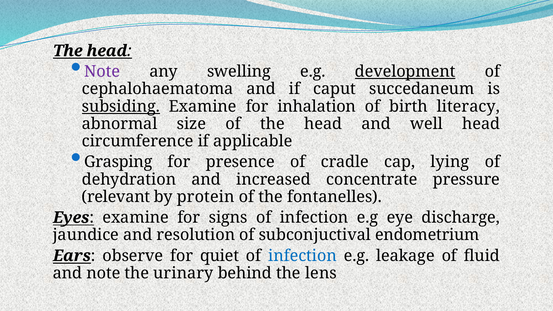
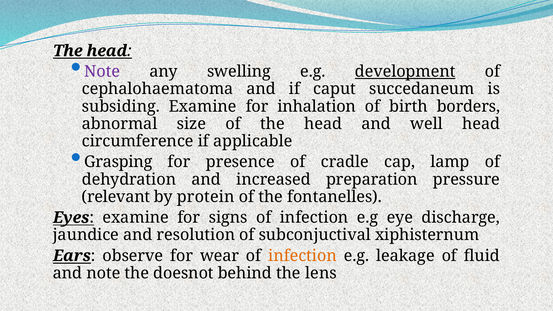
subsiding underline: present -> none (121, 106)
literacy: literacy -> borders (468, 106)
lying: lying -> lamp (450, 162)
concentrate: concentrate -> preparation (372, 179)
endometrium: endometrium -> xiphisternum (427, 235)
quiet: quiet -> wear (220, 256)
infection colour: blue -> orange (303, 256)
urinary: urinary -> doesnot (183, 273)
